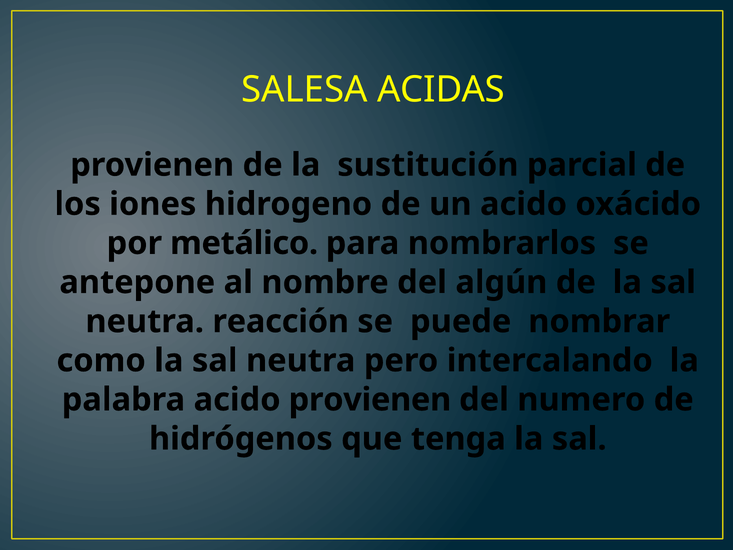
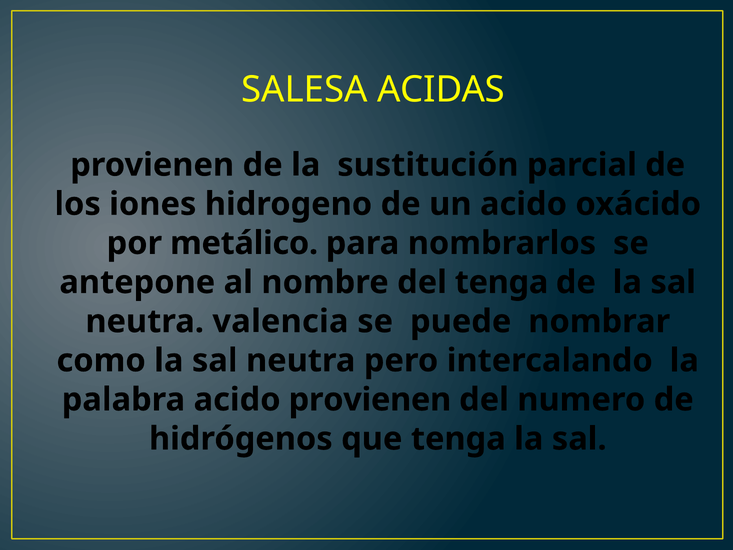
del algún: algún -> tenga (502, 282)
reacción: reacción -> valencia (280, 321)
